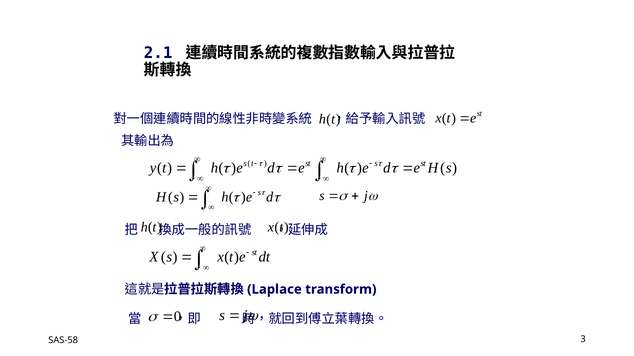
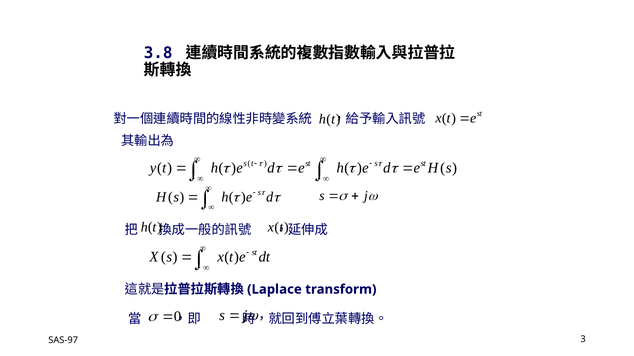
2.1: 2.1 -> 3.8 (158, 53)
SAS-58: SAS-58 -> SAS-97 (63, 341)
